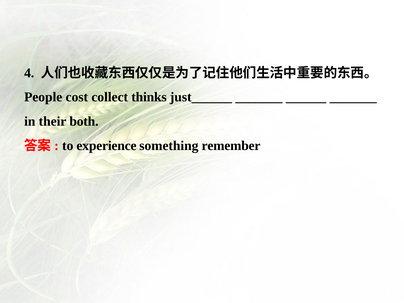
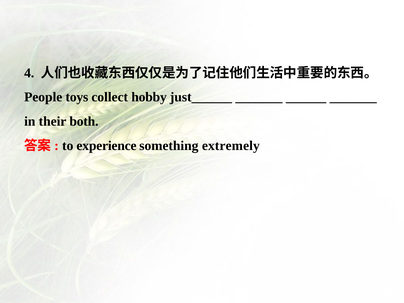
cost: cost -> toys (77, 97)
thinks: thinks -> hobby (149, 97)
remember: remember -> extremely (231, 146)
